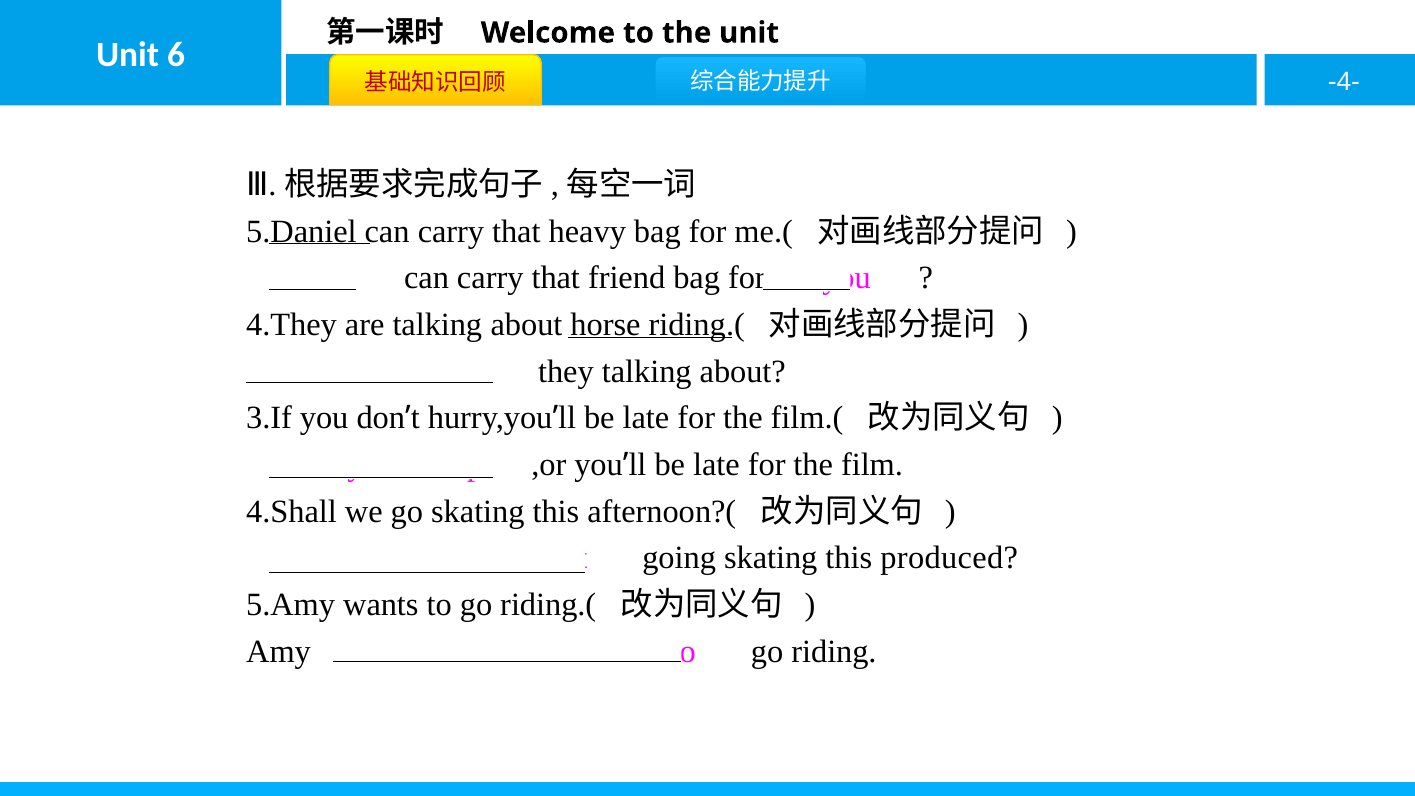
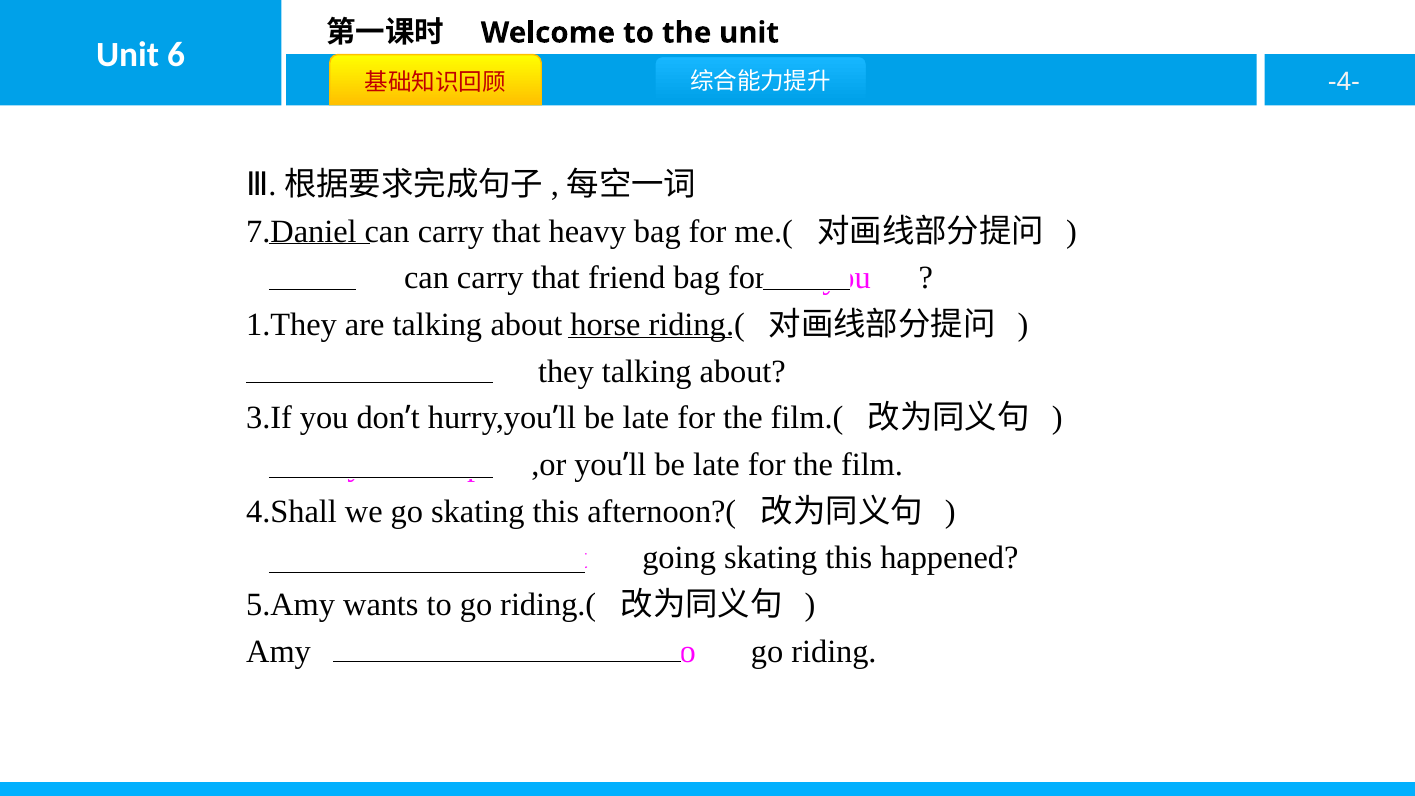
5.Daniel: 5.Daniel -> 7.Daniel (301, 232)
4.They: 4.They -> 1.They (292, 325)
produced: produced -> happened (949, 558)
